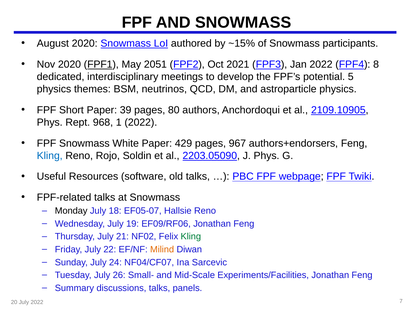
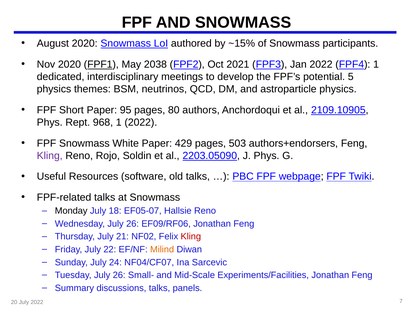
2051: 2051 -> 2038 (155, 64)
FPF4 8: 8 -> 1 (376, 64)
39: 39 -> 95 (126, 110)
967: 967 -> 503 (237, 143)
Kling colour: blue -> purple (50, 156)
Wednesday July 19: 19 -> 26 (133, 224)
Kling colour: green -> red (191, 236)
